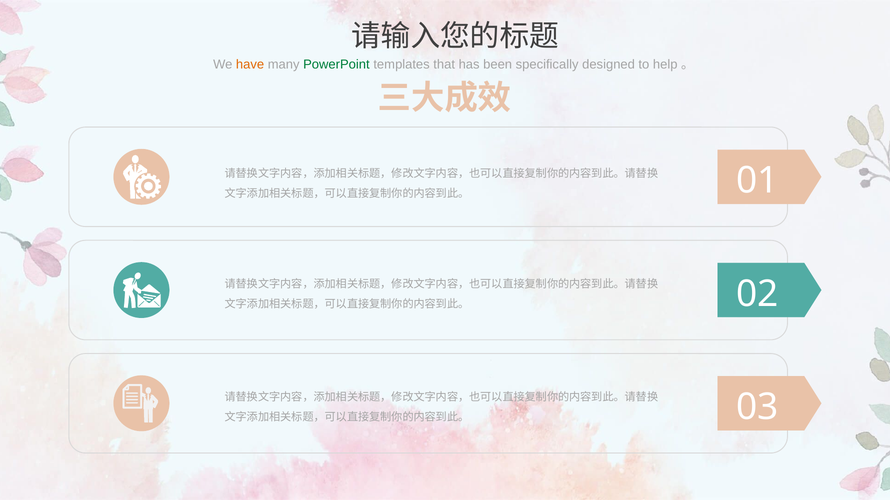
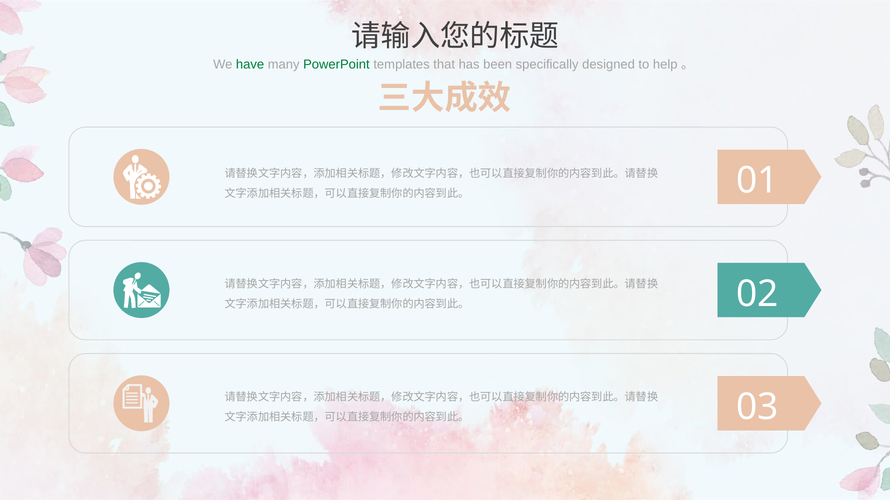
have colour: orange -> green (250, 65)
